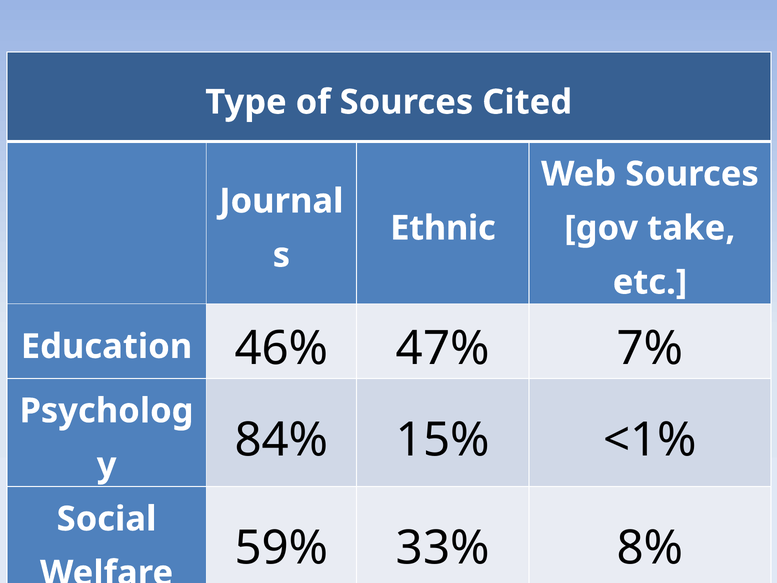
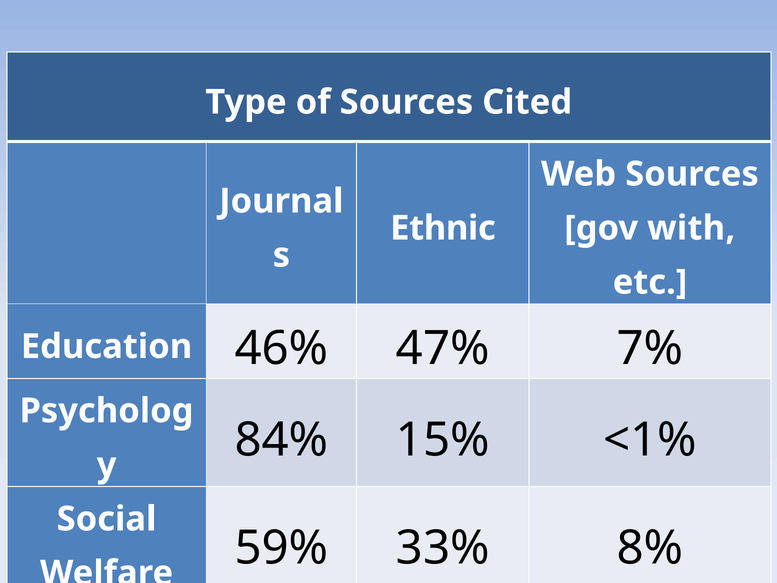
take: take -> with (691, 228)
